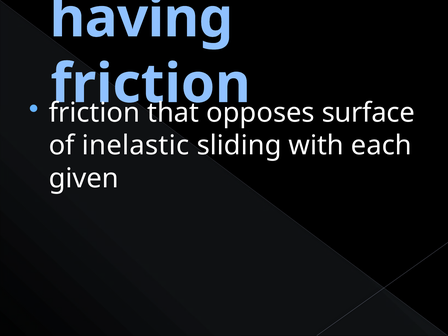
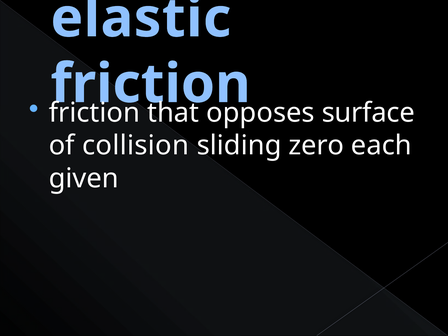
having: having -> elastic (141, 18)
inelastic: inelastic -> collision (136, 146)
with: with -> zero (316, 146)
